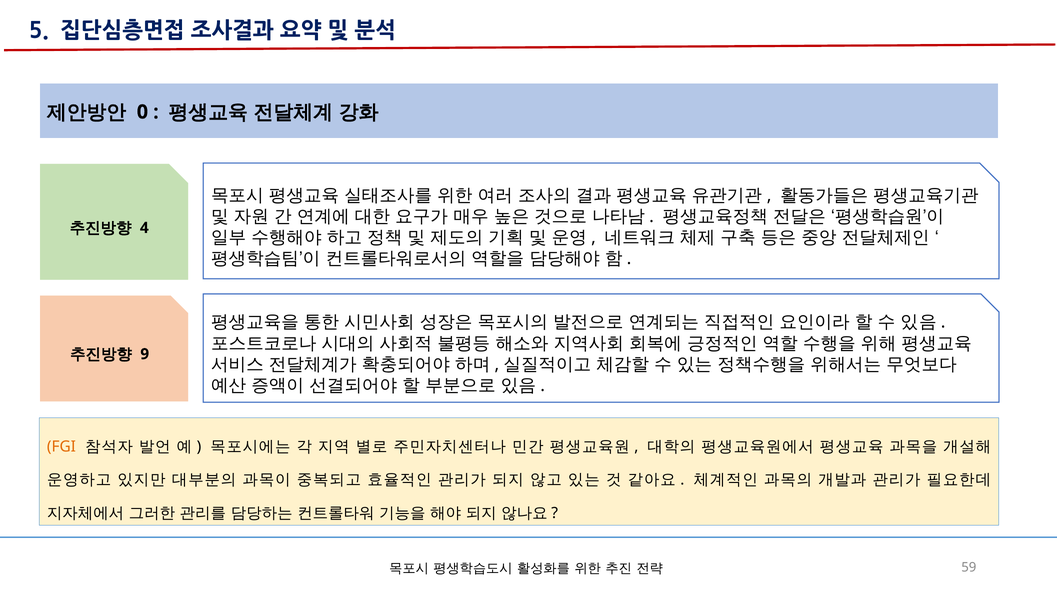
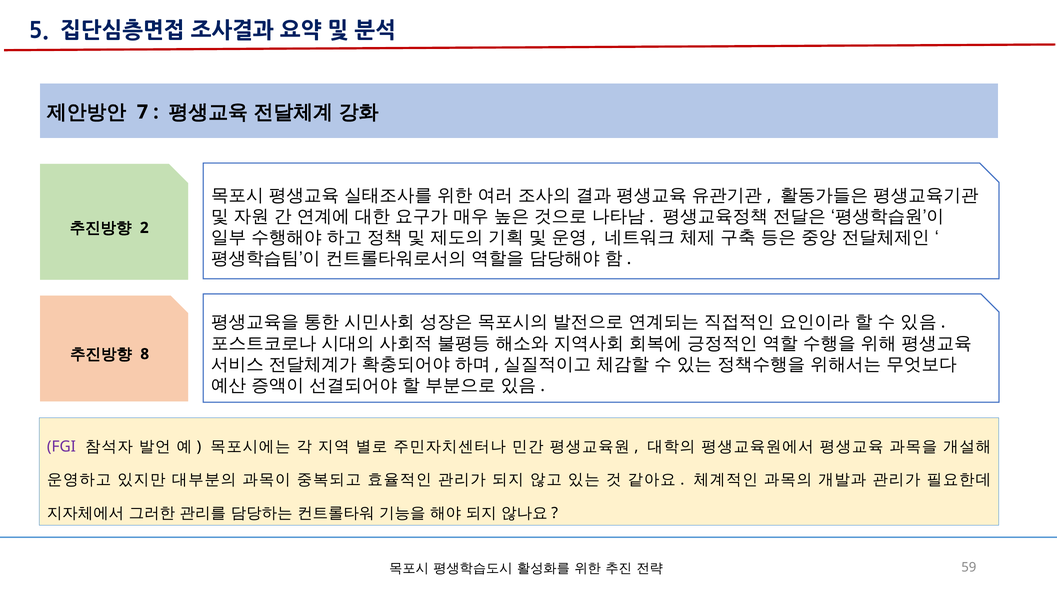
0: 0 -> 7 (142, 112)
4: 4 -> 2 (144, 228)
9: 9 -> 8 (145, 354)
FGI colour: orange -> purple (61, 446)
